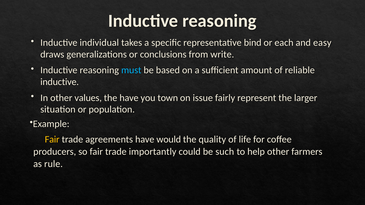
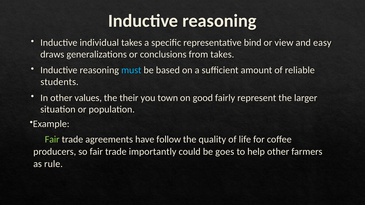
each: each -> view (284, 43)
from write: write -> takes (222, 55)
inductive: inductive -> students (60, 82)
the have: have -> their (129, 98)
issue: issue -> good (203, 98)
Fair colour: yellow -> light green (52, 140)
would: would -> follow (169, 140)
such: such -> goes (225, 152)
